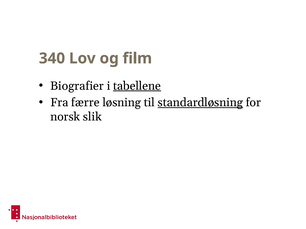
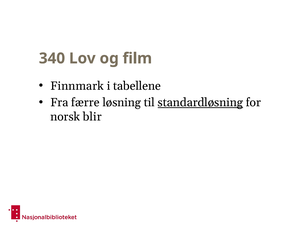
Biografier: Biografier -> Finnmark (77, 86)
tabellene underline: present -> none (137, 86)
slik: slik -> blir (92, 117)
